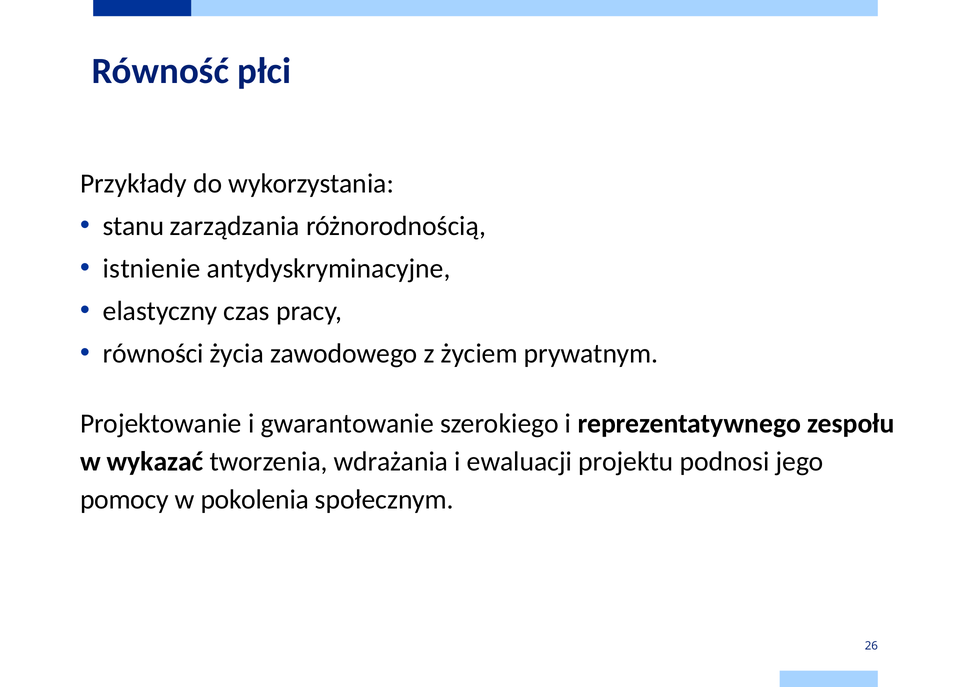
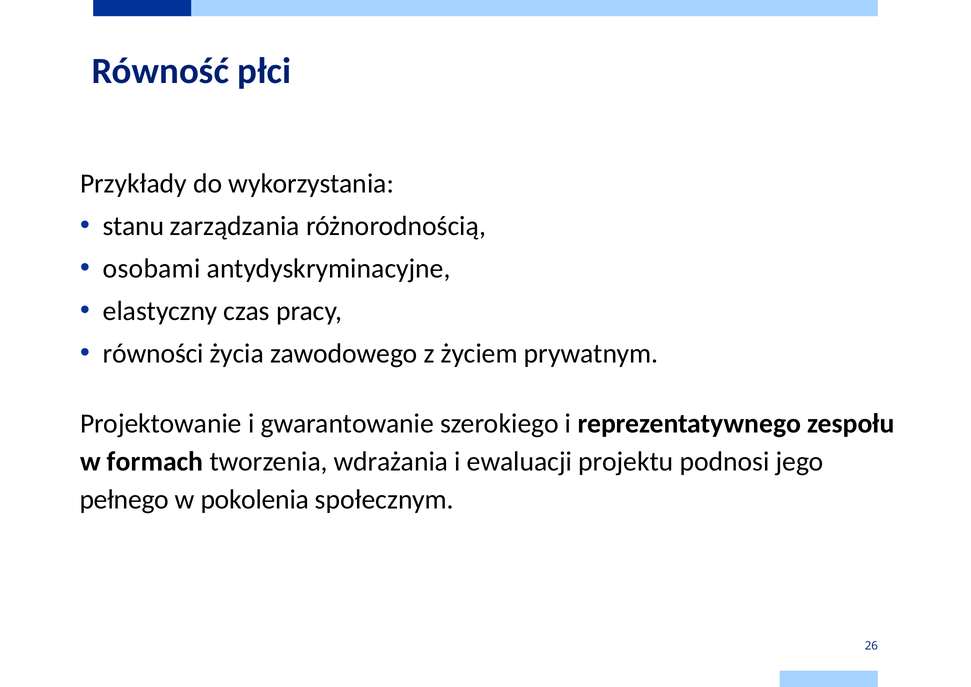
istnienie: istnienie -> osobami (152, 268)
wykazać: wykazać -> formach (155, 461)
pomocy: pomocy -> pełnego (124, 499)
